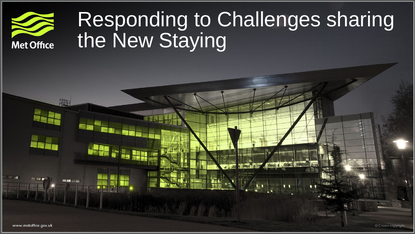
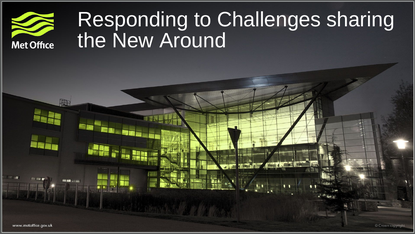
Staying: Staying -> Around (193, 41)
